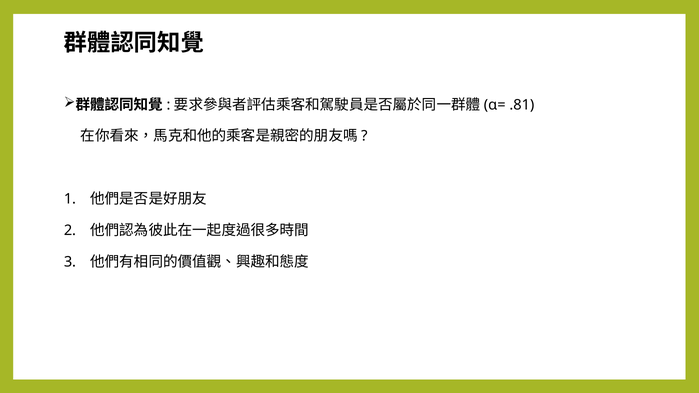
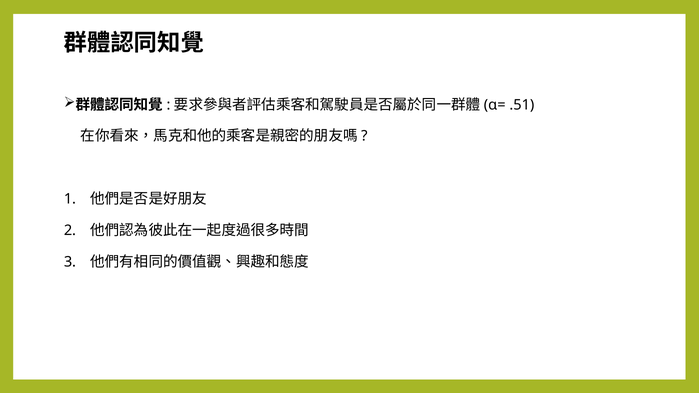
.81: .81 -> .51 (522, 105)
